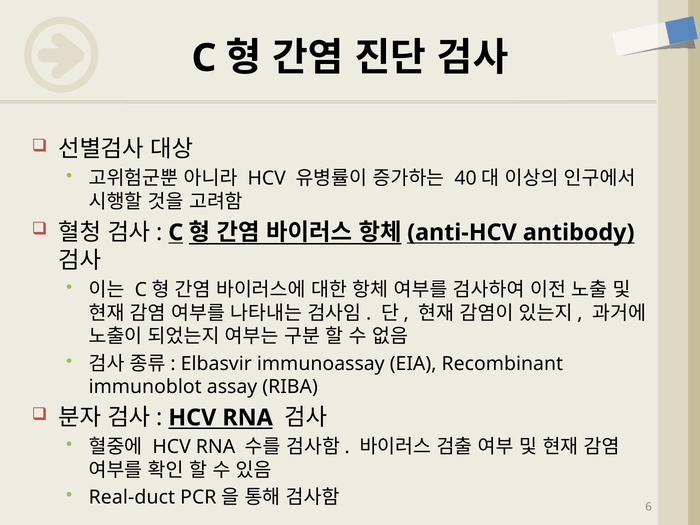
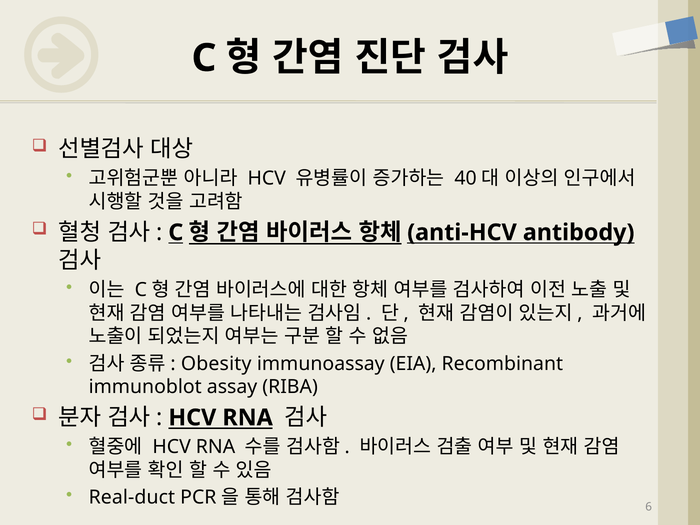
Elbasvir: Elbasvir -> Obesity (216, 364)
